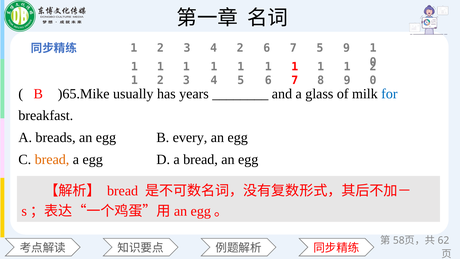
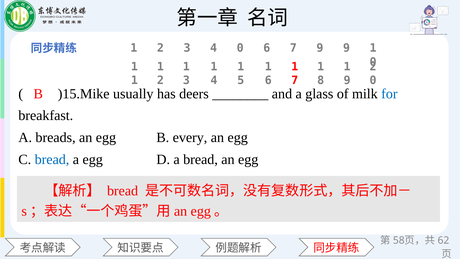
4 2: 2 -> 0 (240, 48)
7 5: 5 -> 9 (320, 48)
)65.Mike: )65.Mike -> )15.Mike (84, 94)
years: years -> deers (194, 94)
bread colour: orange -> blue (52, 159)
